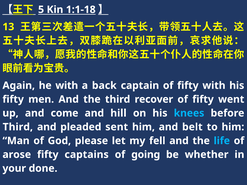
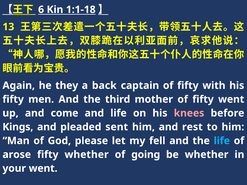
5: 5 -> 6 (41, 10)
he with: with -> they (67, 86)
recover: recover -> mother (154, 99)
and hill: hill -> life (119, 113)
knees colour: light blue -> pink (189, 113)
Third: Third -> Kings (18, 127)
belt: belt -> rest (192, 127)
fifty captains: captains -> whether (87, 155)
your done: done -> went (43, 169)
